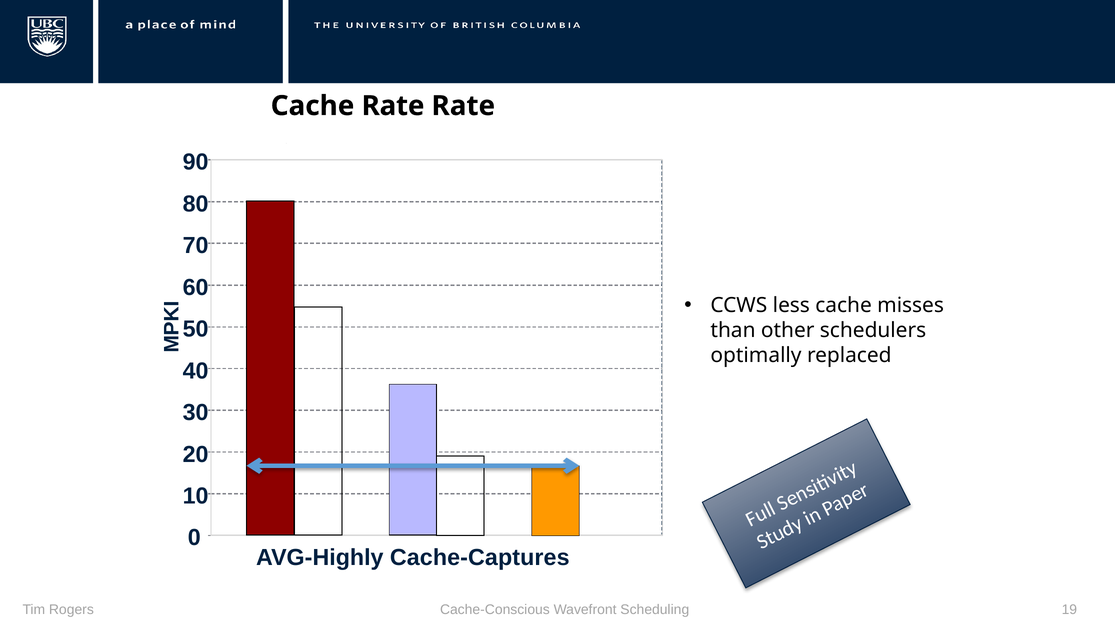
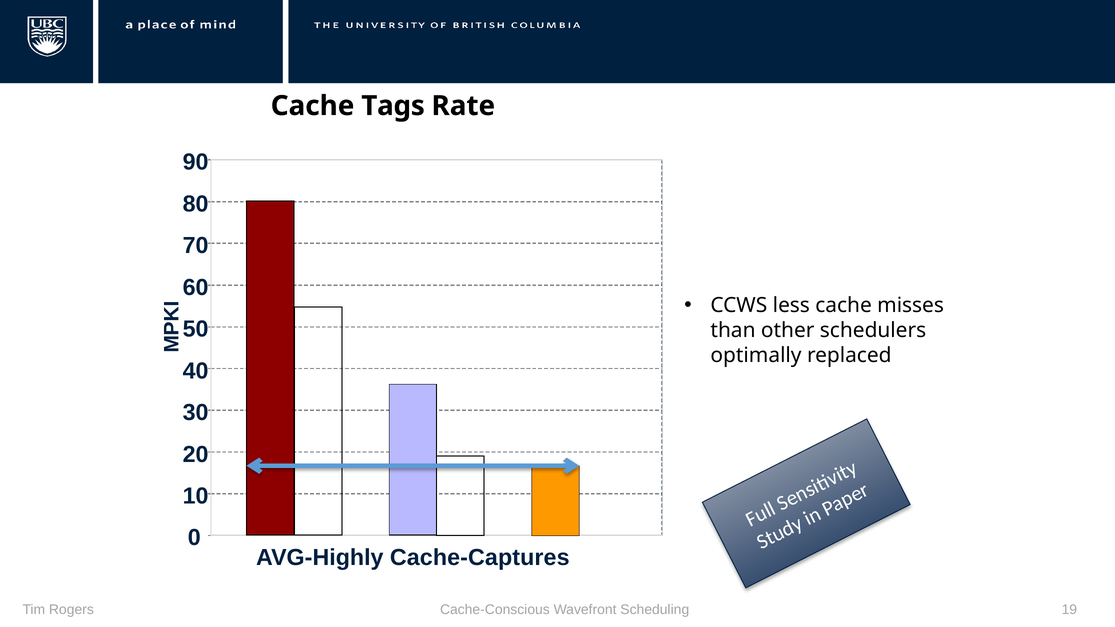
Cache Rate: Rate -> Tags (393, 106)
